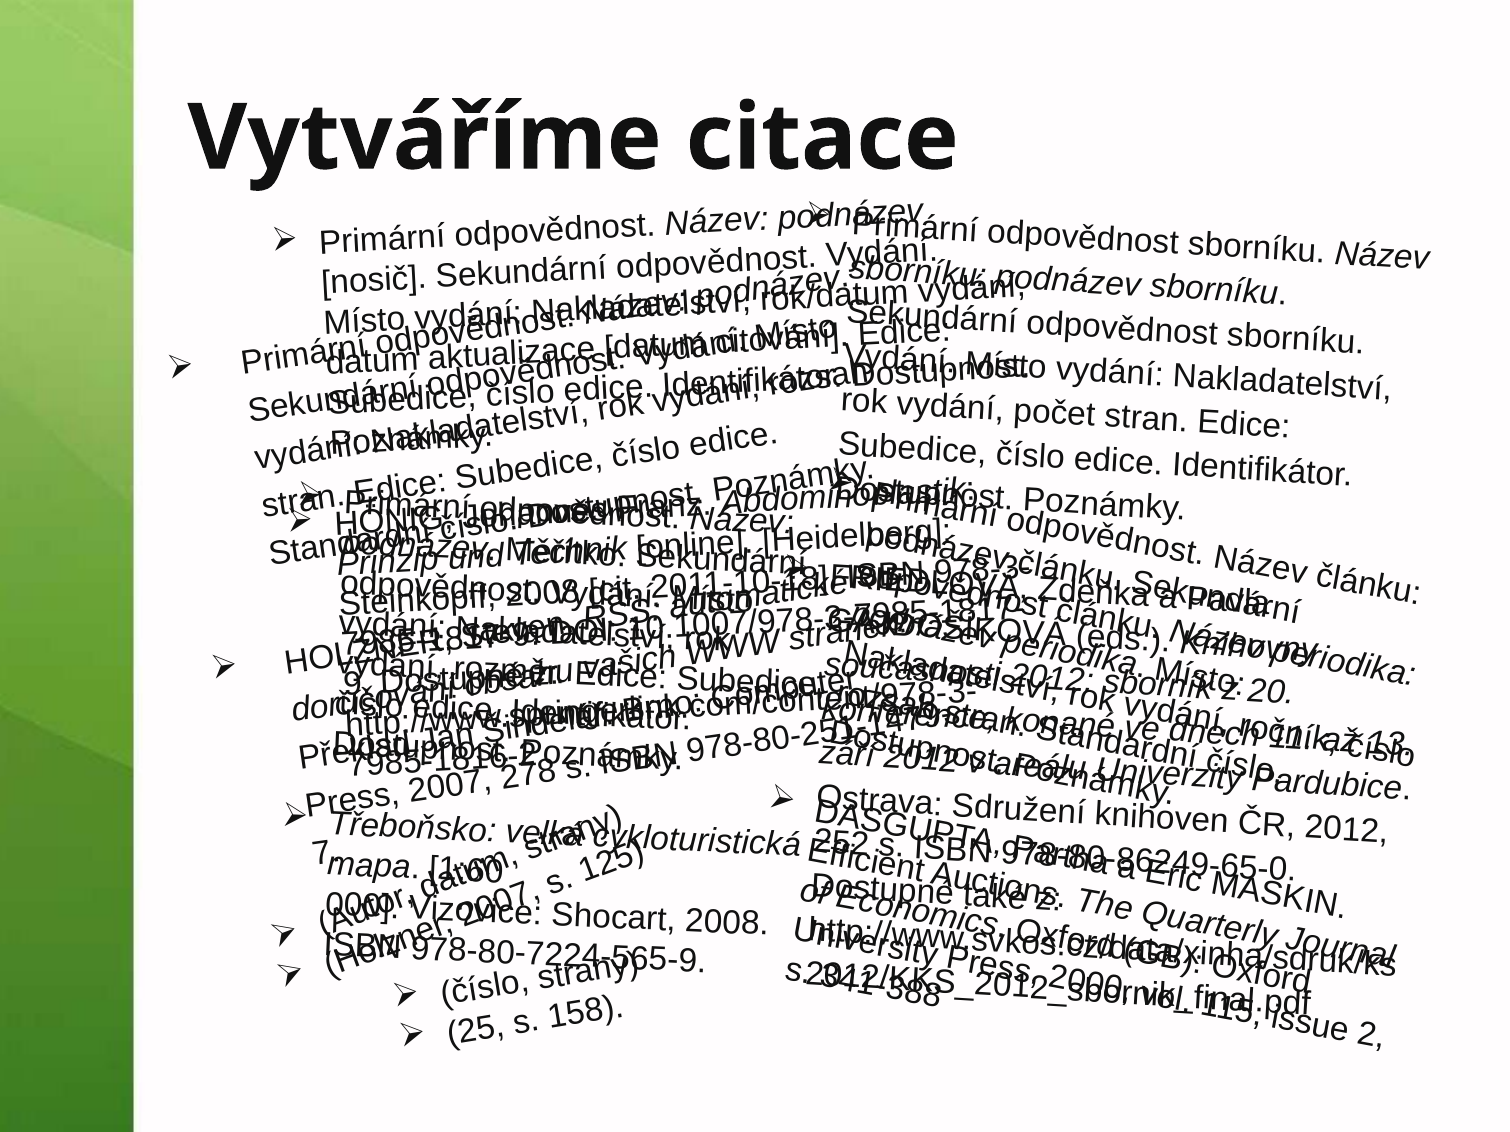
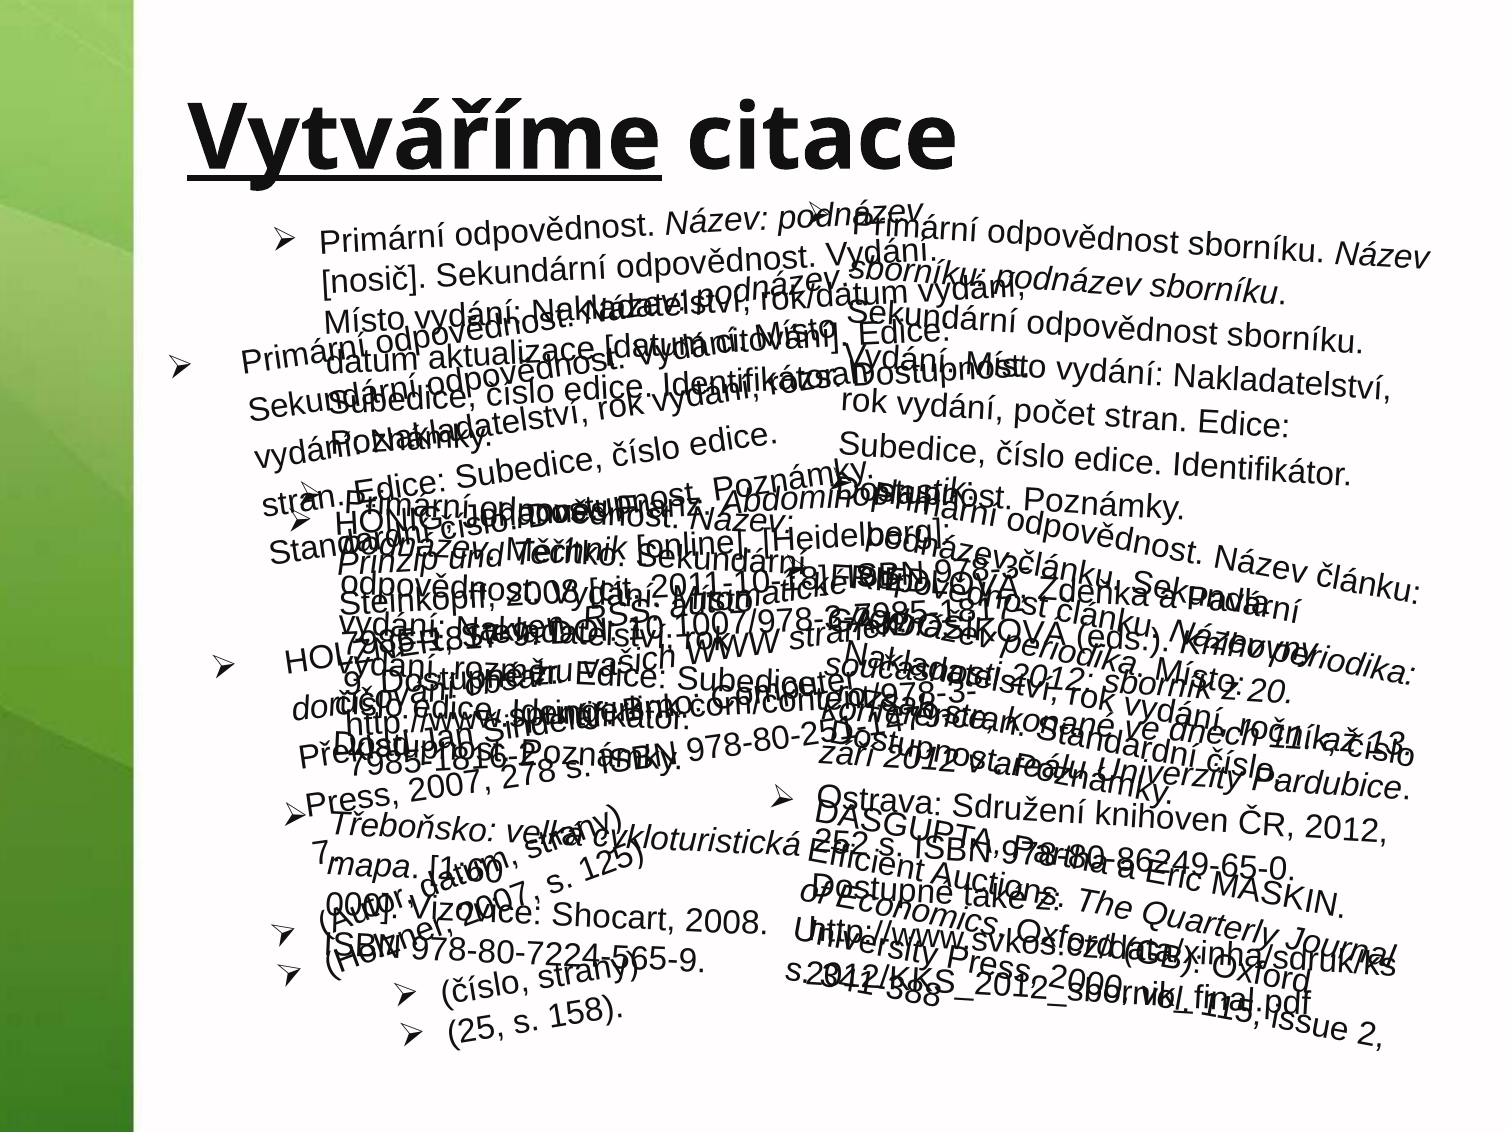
Vytváříme underline: none -> present (425, 138)
